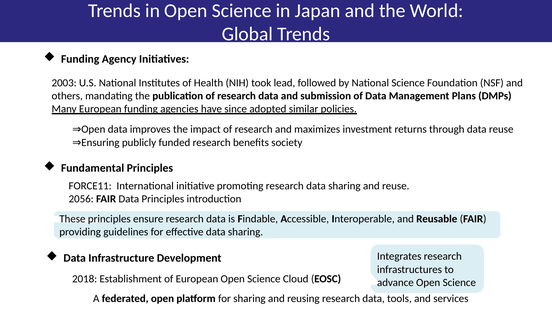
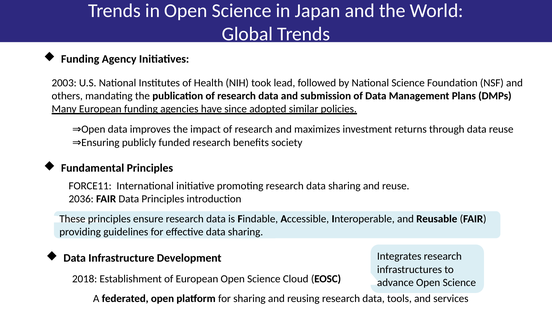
2056: 2056 -> 2036 (81, 199)
